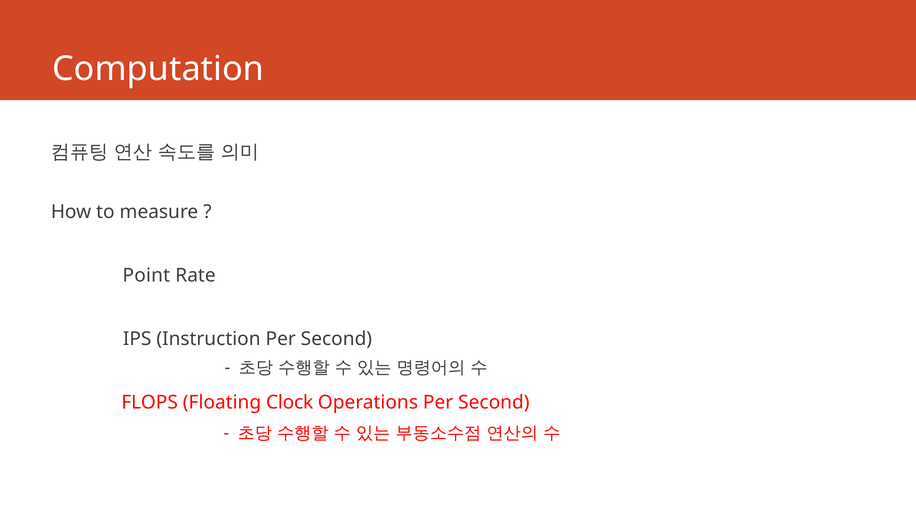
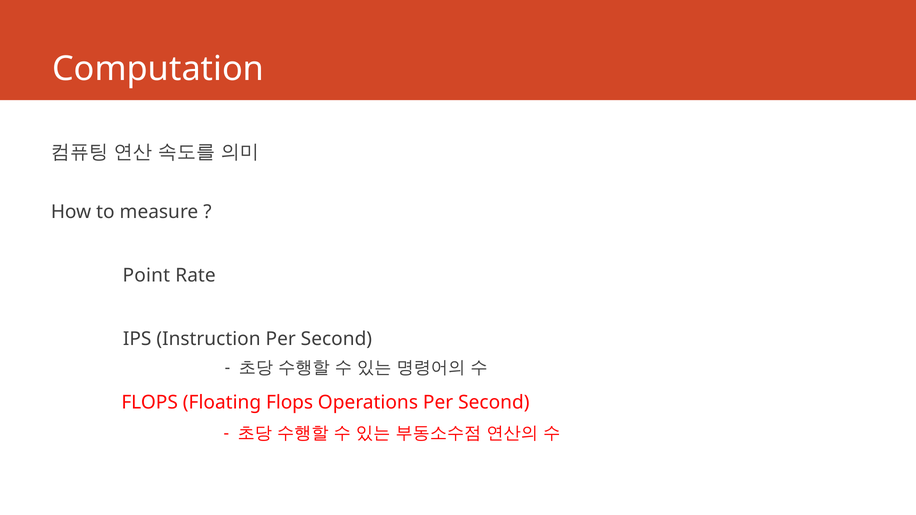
Floating Clock: Clock -> Flops (290, 402)
